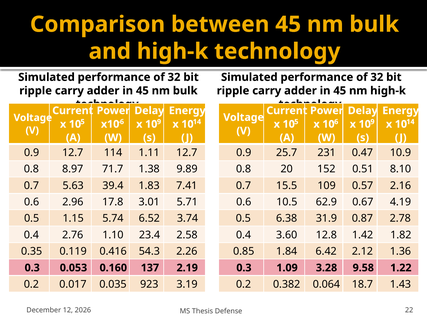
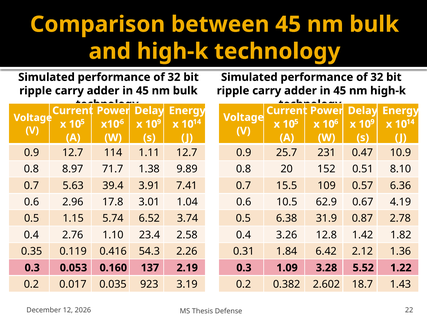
1.83: 1.83 -> 3.91 (149, 186)
2.16: 2.16 -> 6.36 (400, 186)
5.71: 5.71 -> 1.04 (187, 202)
3.60: 3.60 -> 3.26 (287, 235)
0.85: 0.85 -> 0.31 (244, 252)
9.58: 9.58 -> 5.52 (363, 268)
0.064: 0.064 -> 2.602 (326, 285)
